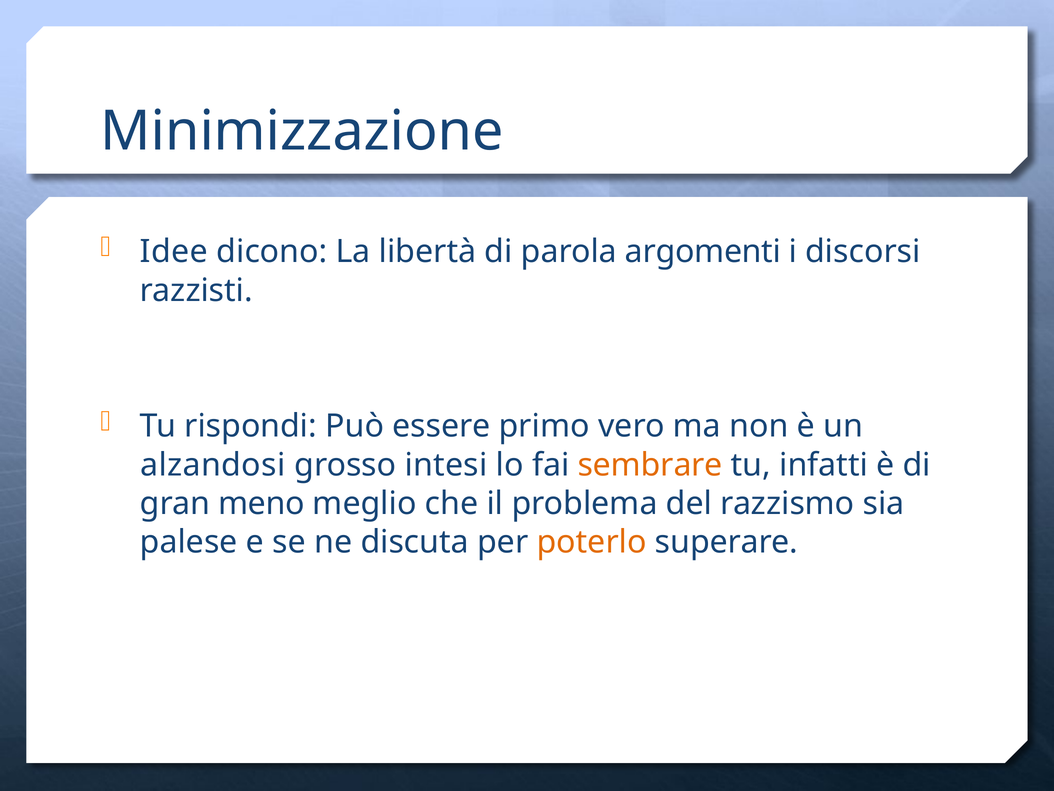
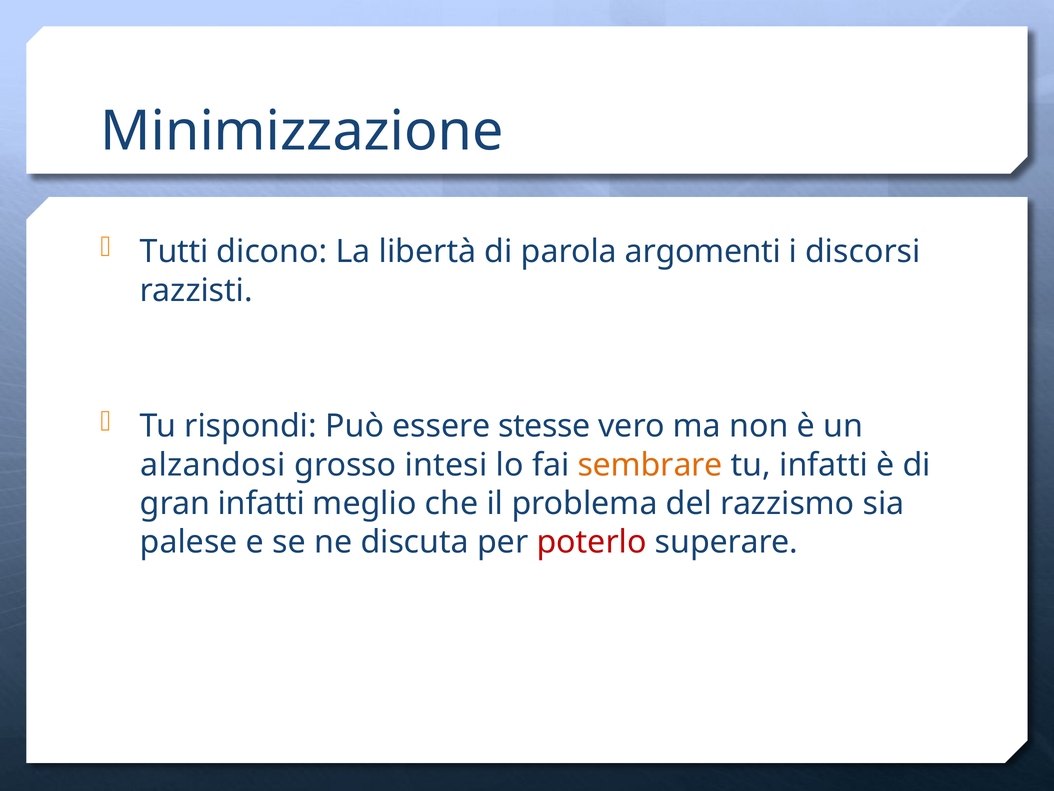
Idee: Idee -> Tutti (174, 252)
primo: primo -> stesse (544, 426)
gran meno: meno -> infatti (261, 503)
poterlo colour: orange -> red (592, 542)
